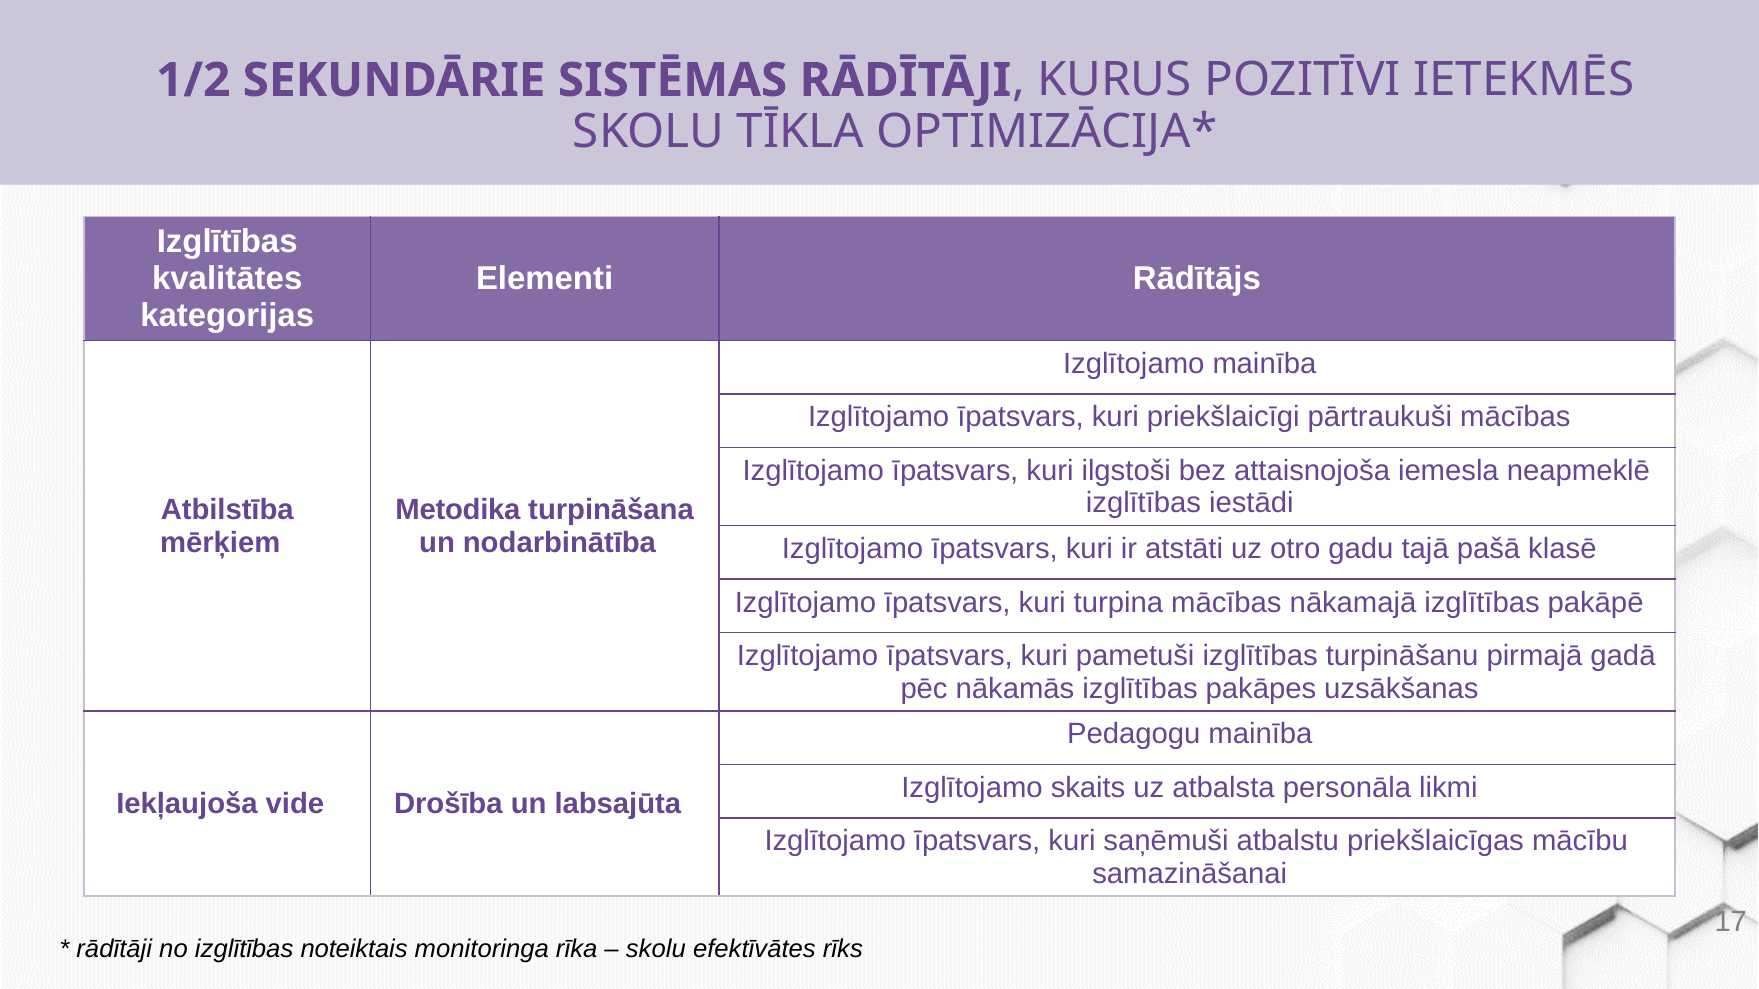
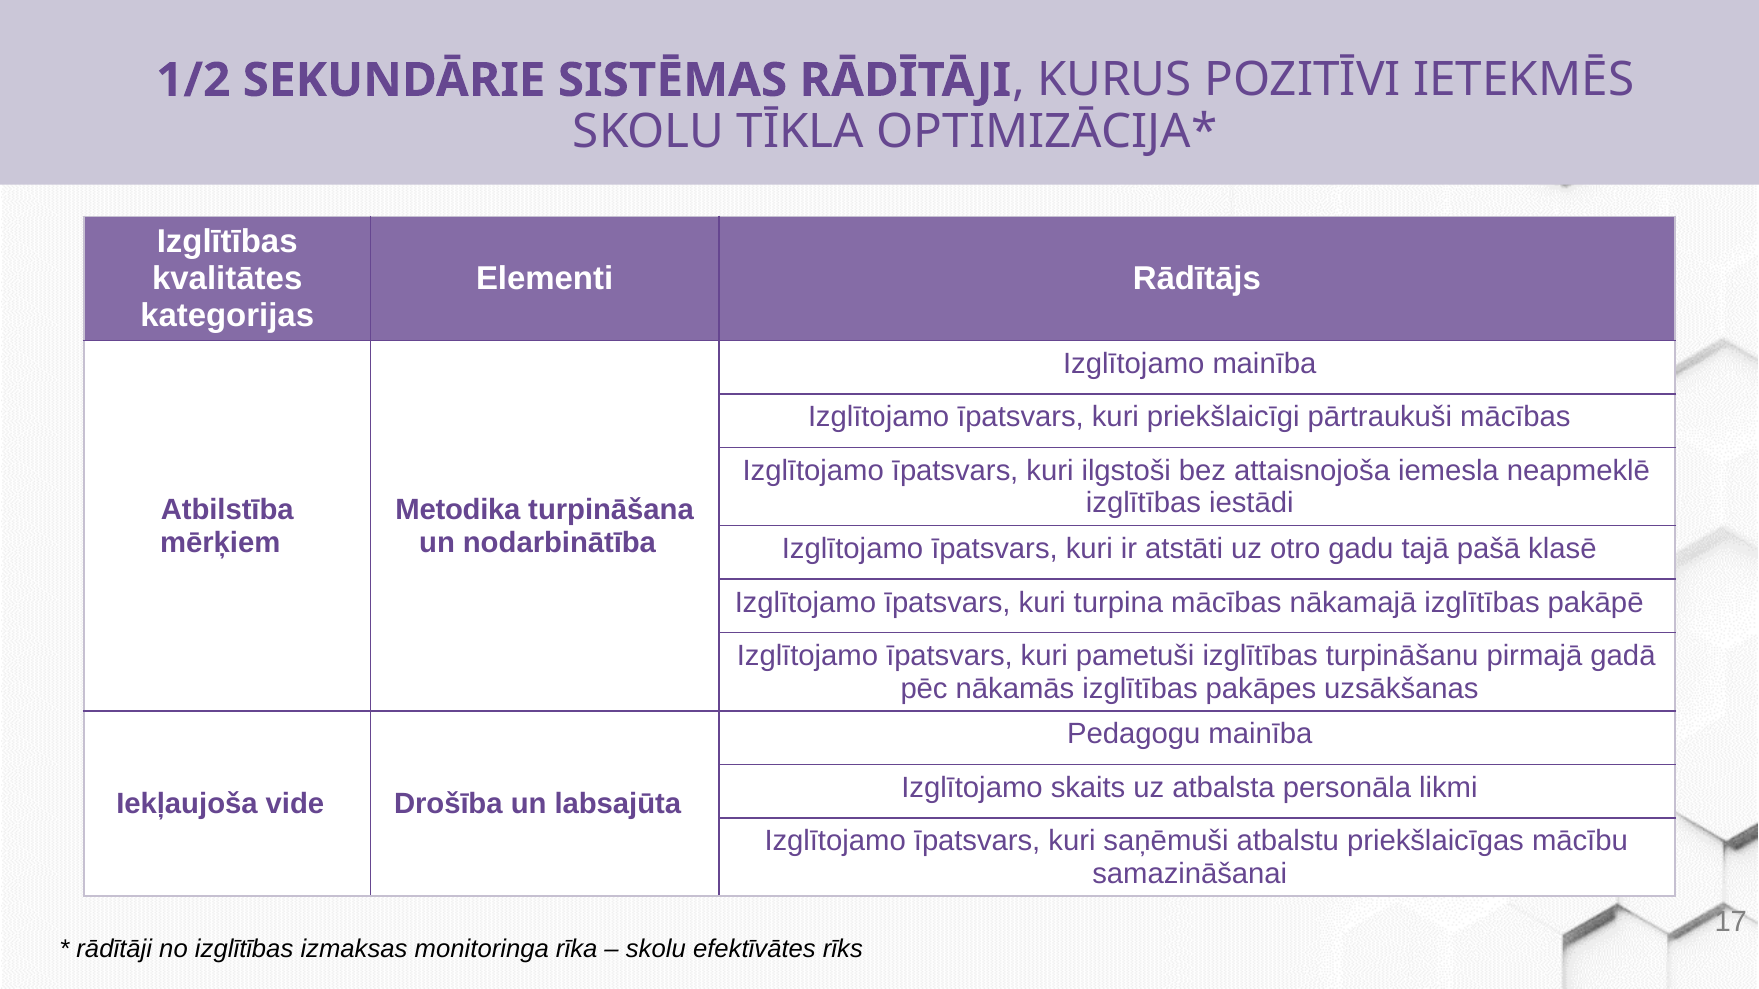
noteiktais: noteiktais -> izmaksas (354, 949)
